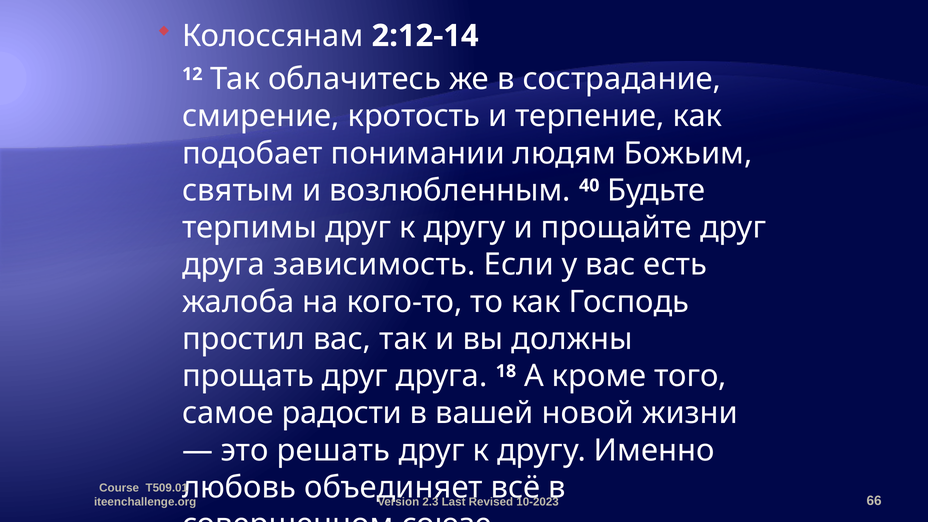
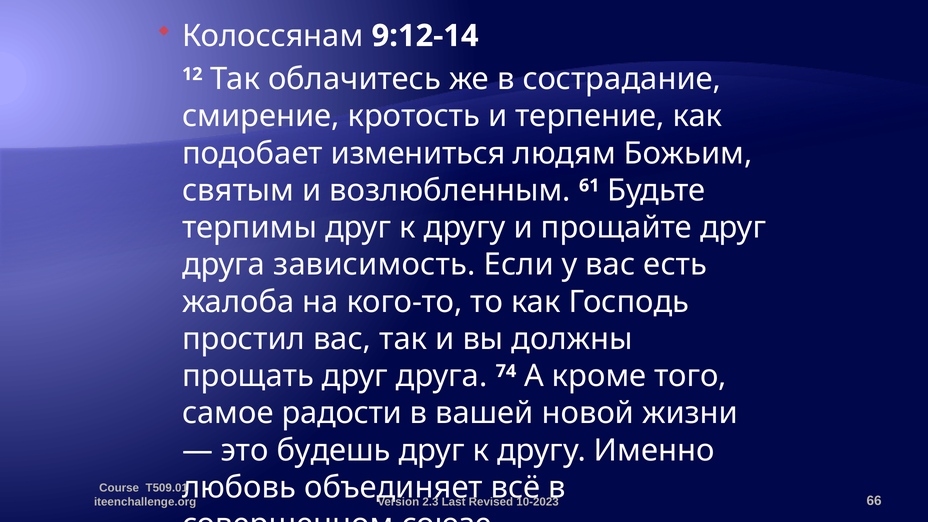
2:12-14: 2:12-14 -> 9:12-14 (425, 36)
понимании: понимании -> измениться (418, 153)
40: 40 -> 61 (589, 185)
18: 18 -> 74 (506, 371)
решать: решать -> будешь (334, 450)
